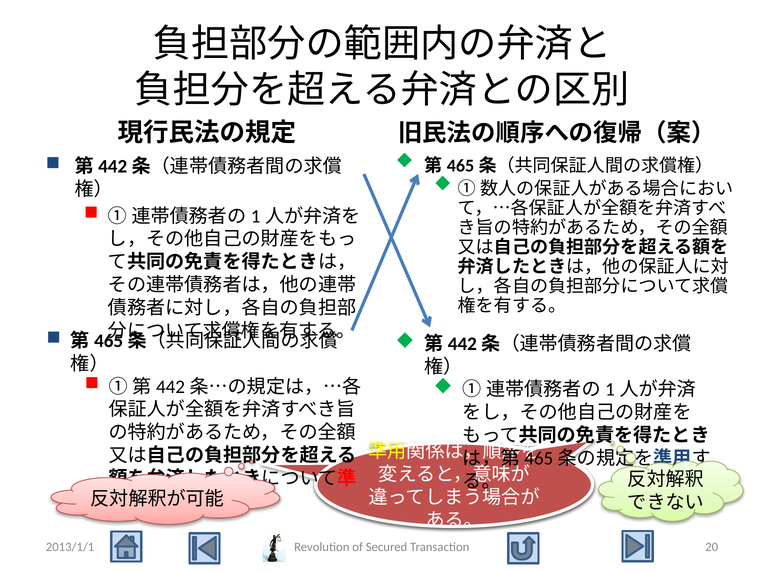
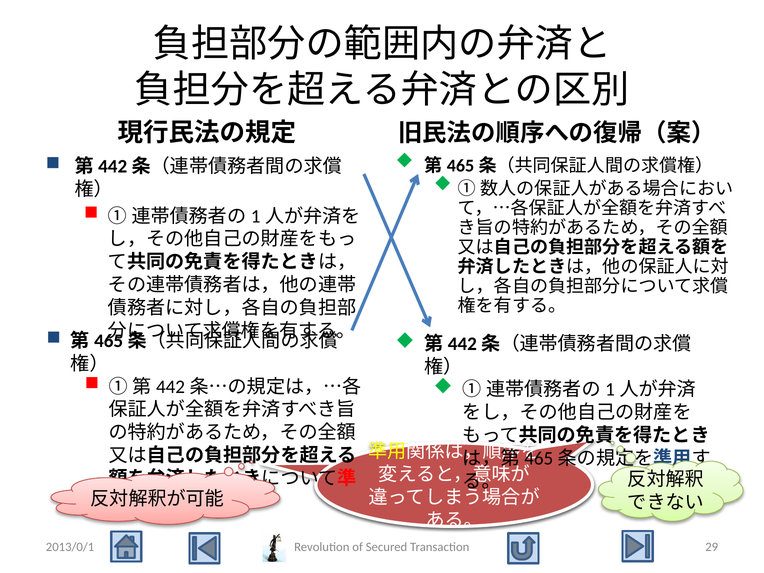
2013/1/1: 2013/1/1 -> 2013/0/1 (70, 547)
20: 20 -> 29 (712, 547)
